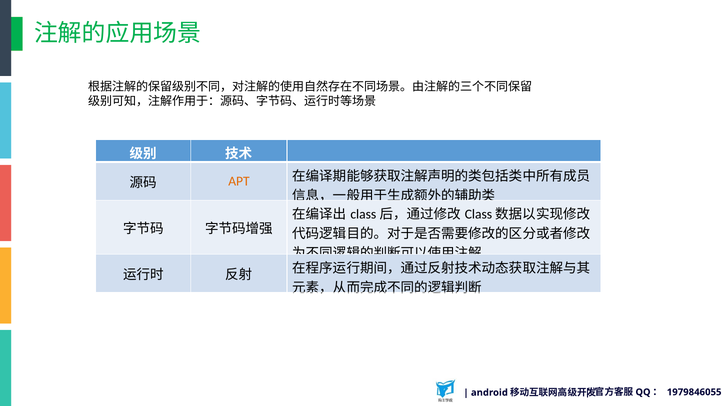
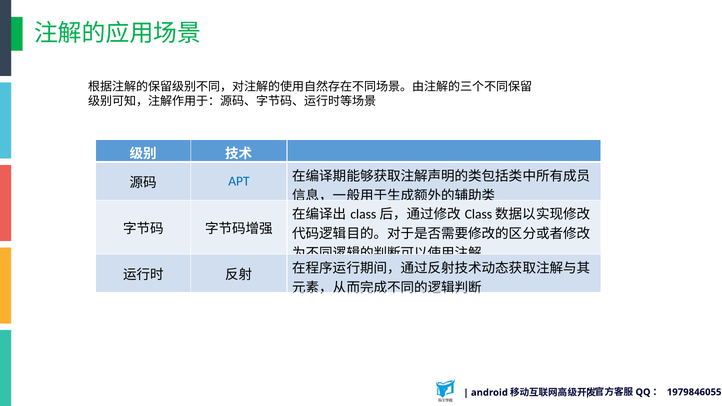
APT colour: orange -> blue (239, 181)
